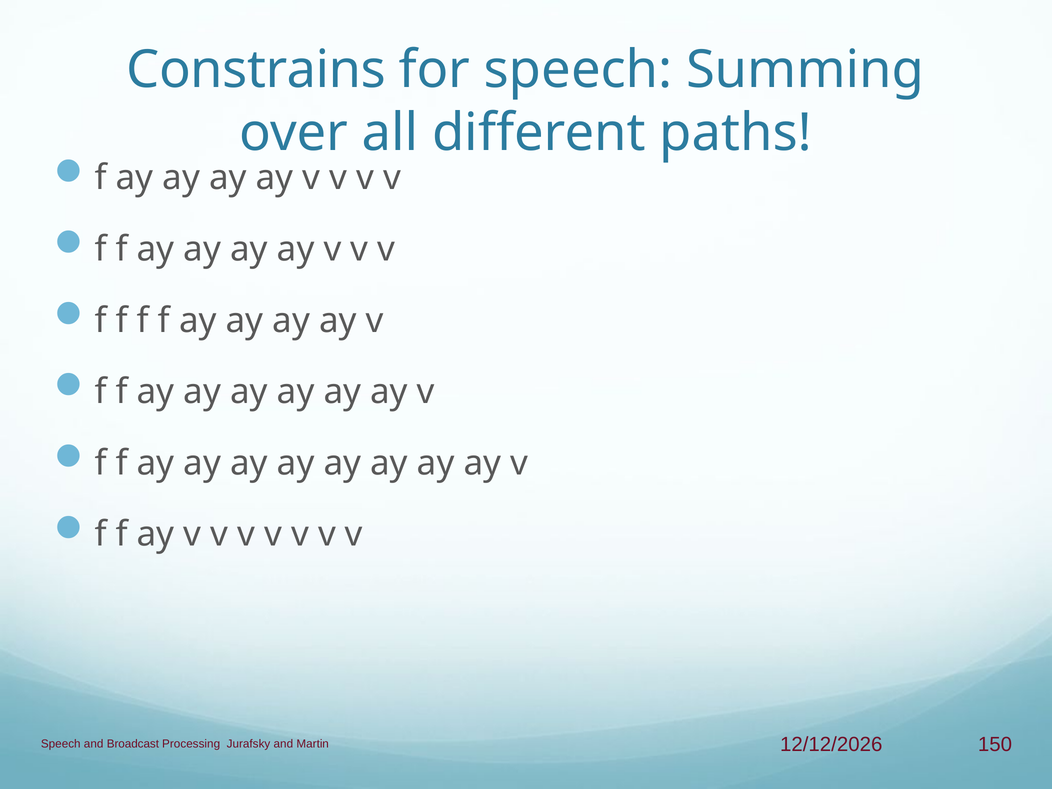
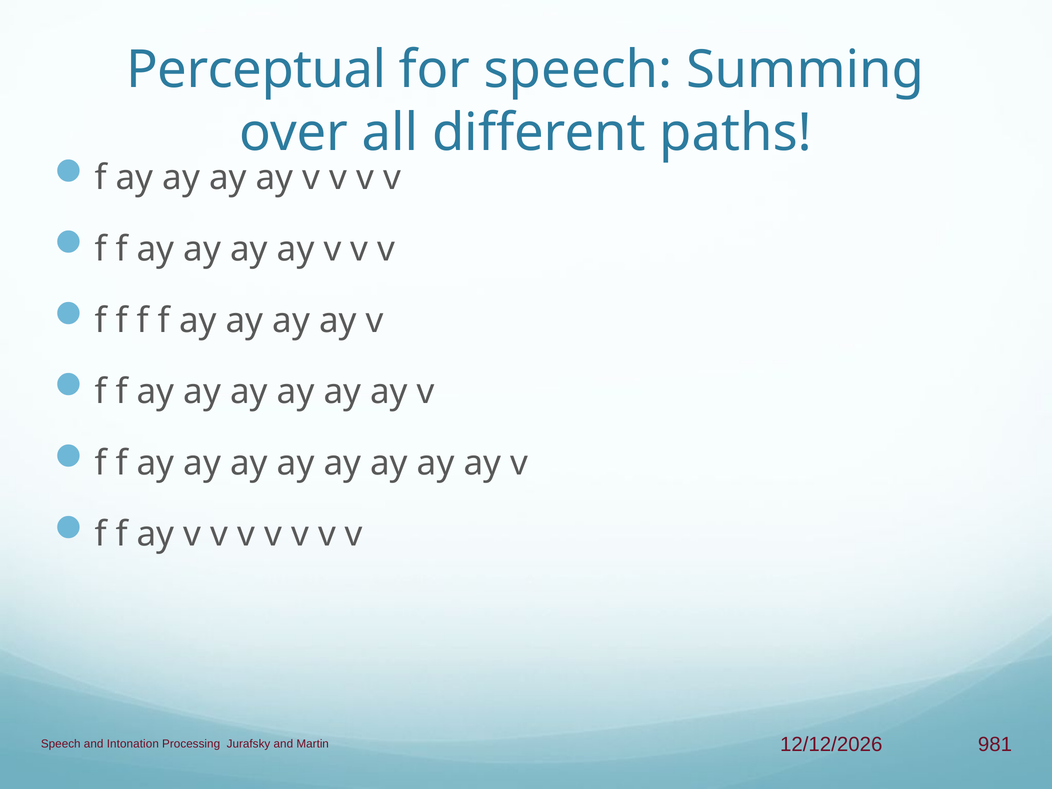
Constrains: Constrains -> Perceptual (256, 70)
150: 150 -> 981 (995, 744)
Broadcast: Broadcast -> Intonation (133, 744)
